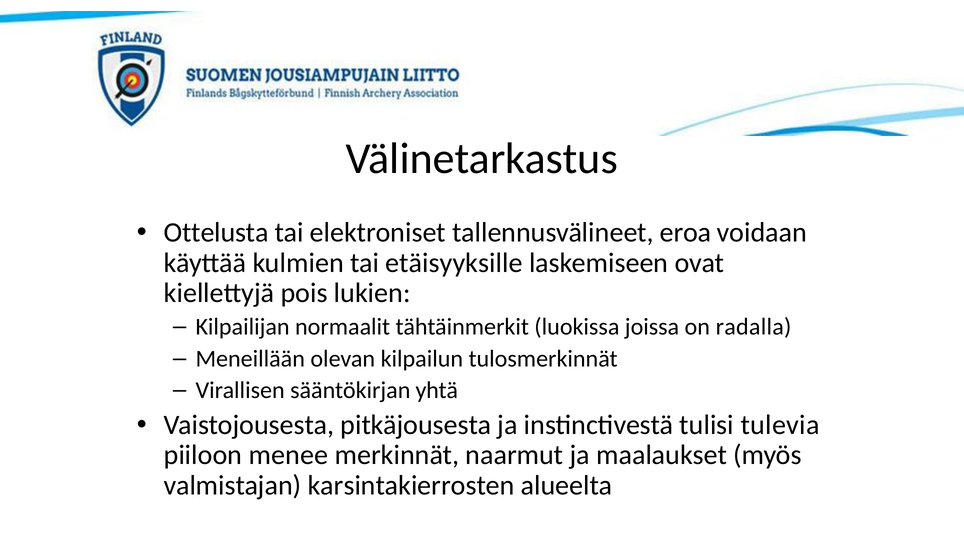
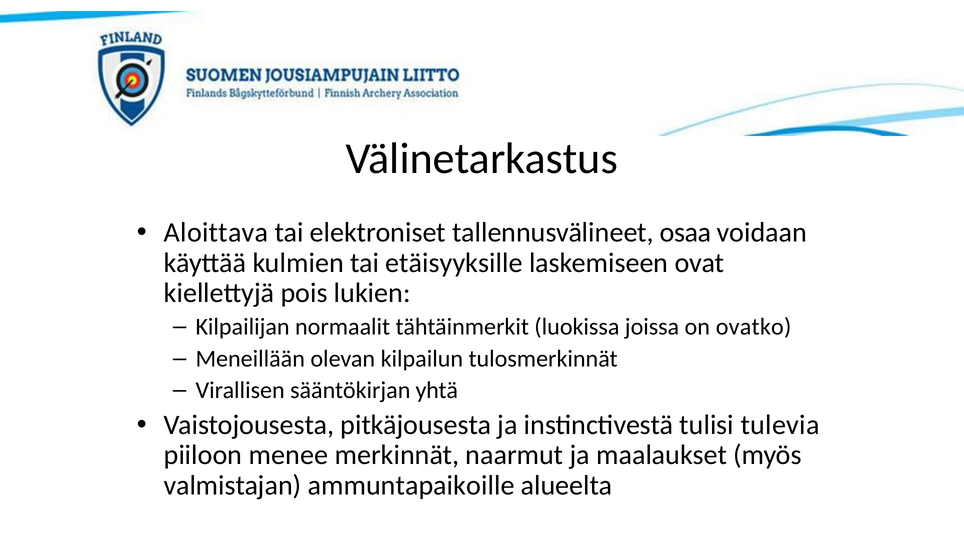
Ottelusta: Ottelusta -> Aloittava (216, 233)
eroa: eroa -> osaa (685, 233)
radalla: radalla -> ovatko (754, 327)
karsintakierrosten: karsintakierrosten -> ammuntapaikoille (411, 486)
